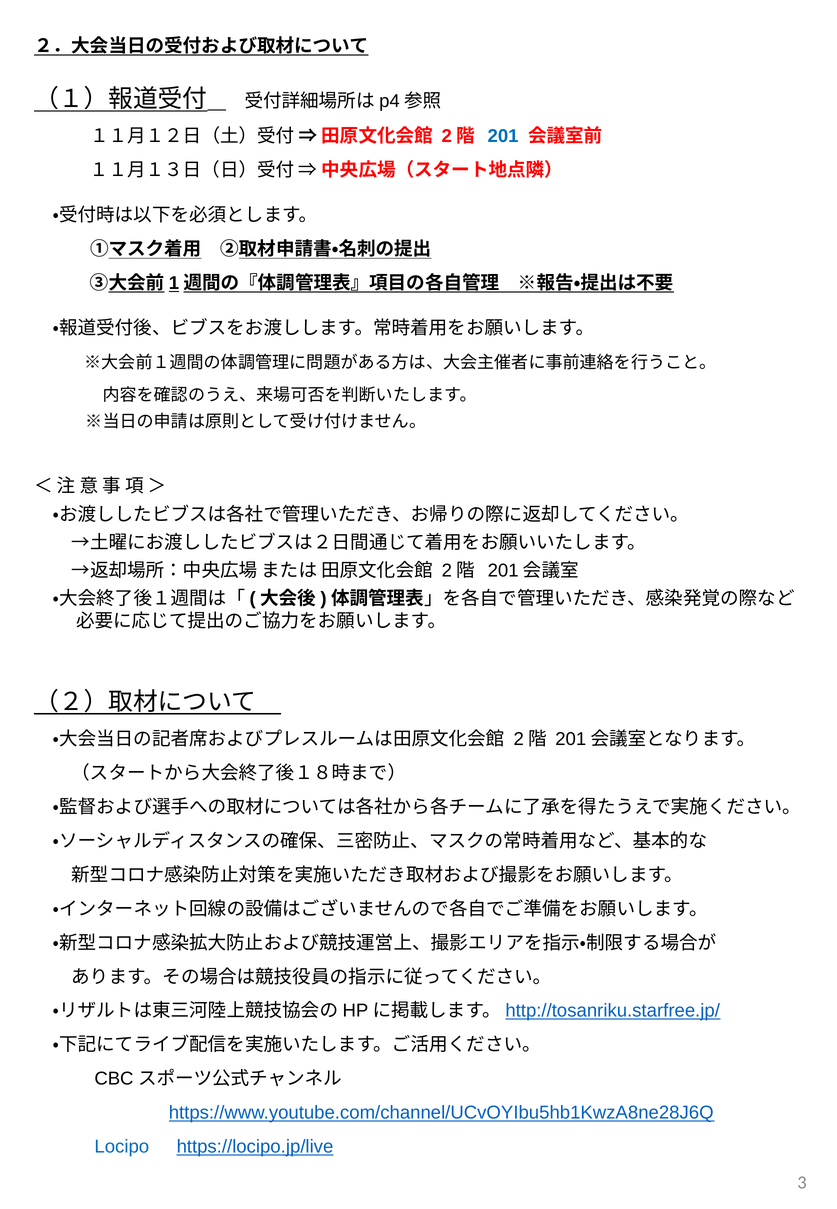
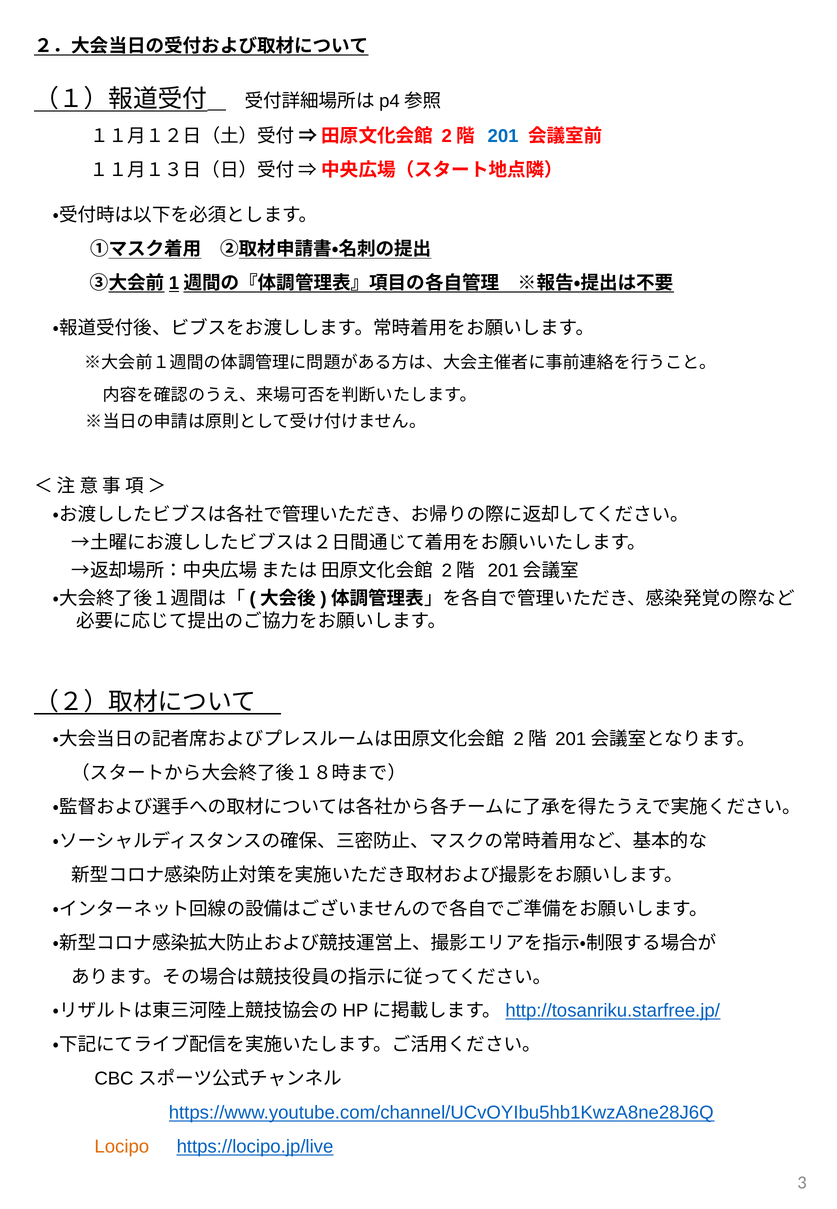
Locipo colour: blue -> orange (122, 1147)
